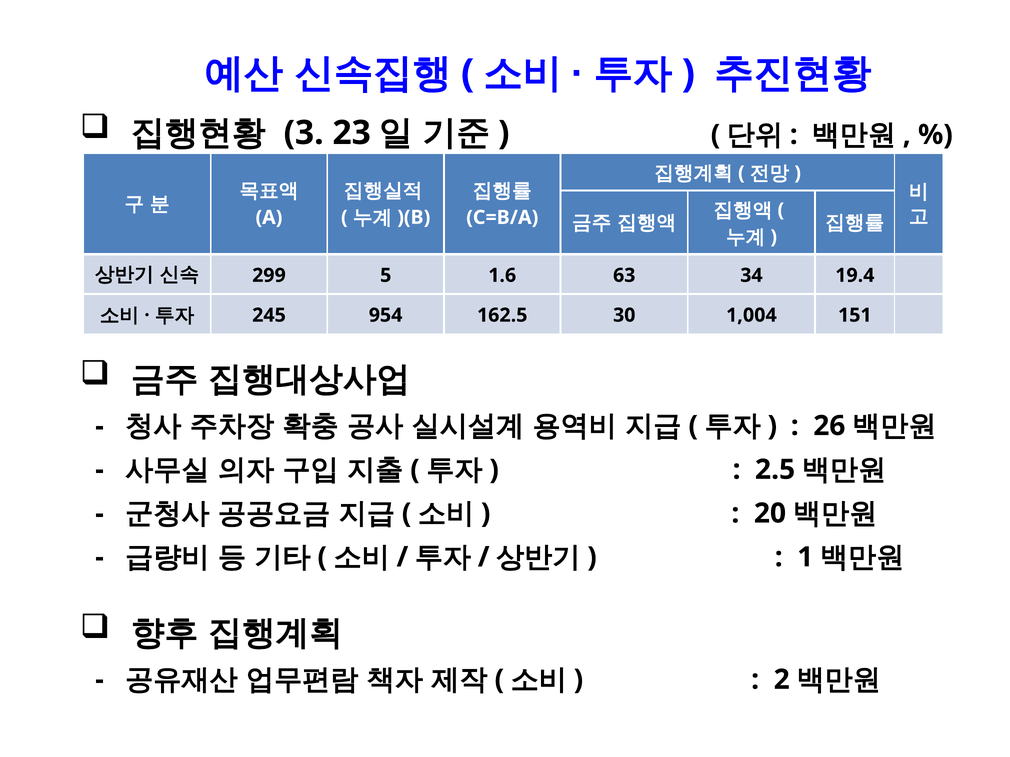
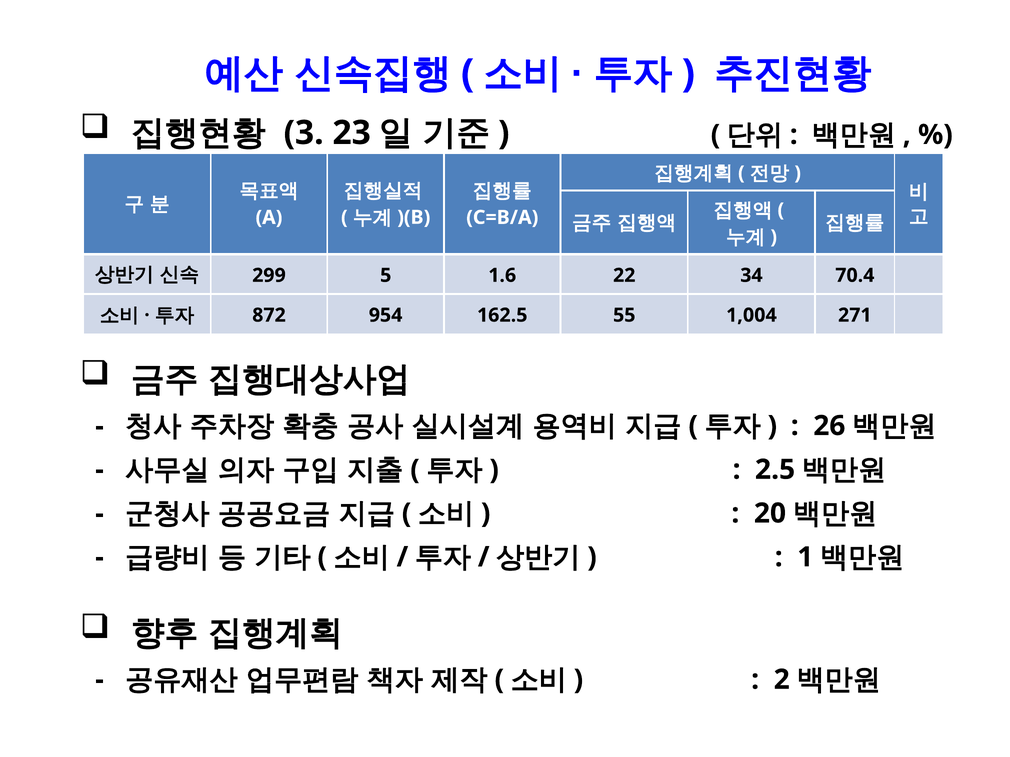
63: 63 -> 22 (624, 276)
19.4: 19.4 -> 70.4 (855, 276)
245: 245 -> 872 (269, 315)
30: 30 -> 55 (624, 315)
151: 151 -> 271 (855, 315)
